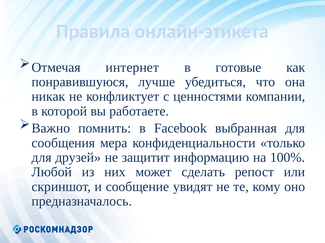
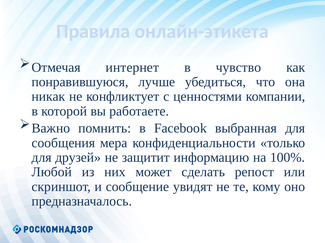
готовые: готовые -> чувство (238, 68)
